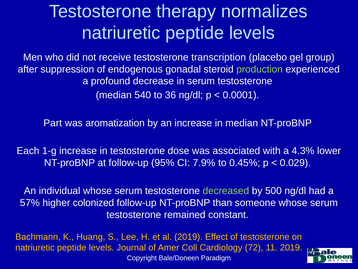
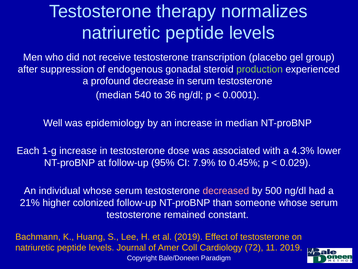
Part: Part -> Well (53, 123)
aromatization: aromatization -> epidemiology (115, 123)
decreased colour: light green -> pink (226, 190)
57%: 57% -> 21% (30, 202)
